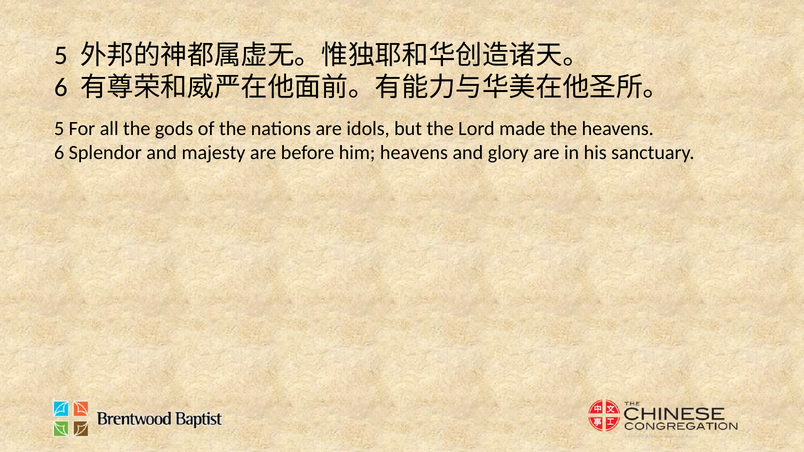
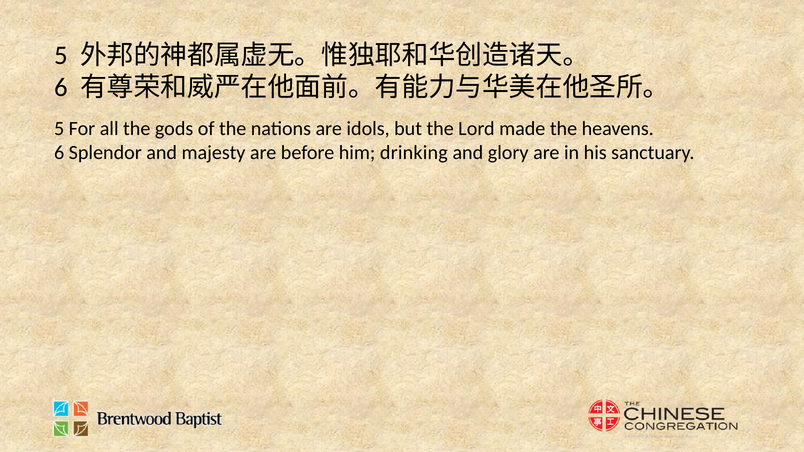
him heavens: heavens -> drinking (414, 153)
